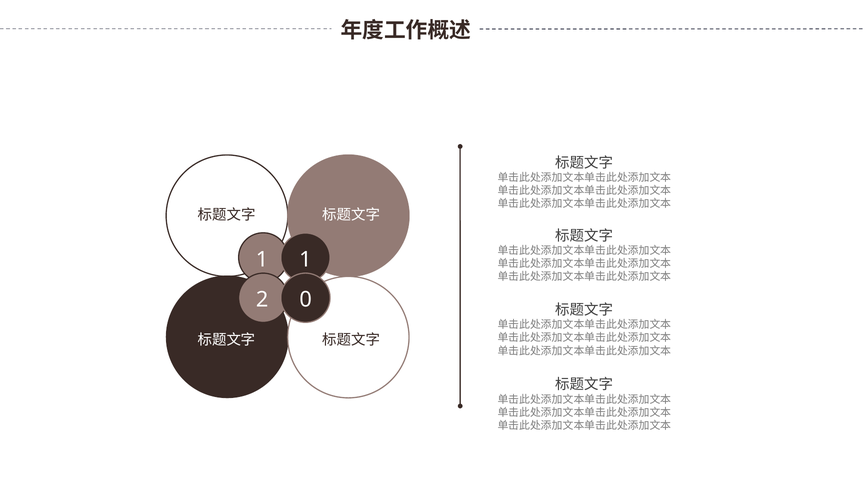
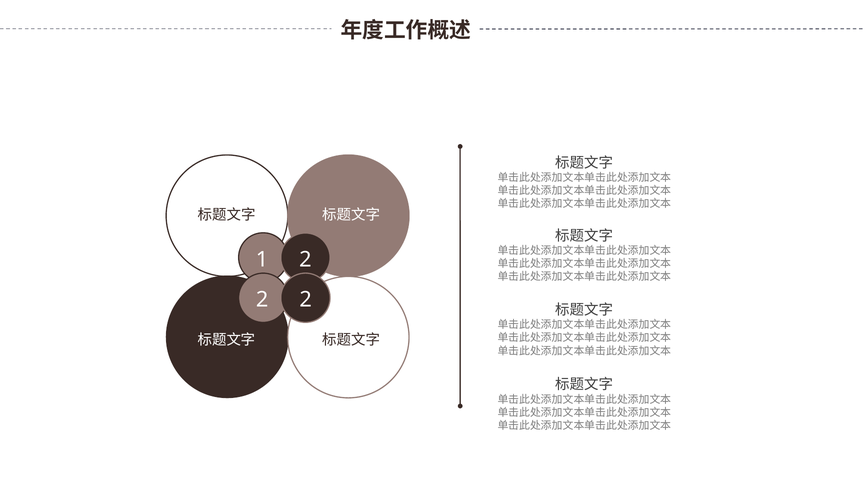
1 1: 1 -> 2 (305, 260)
0: 0 -> 2 (306, 300)
